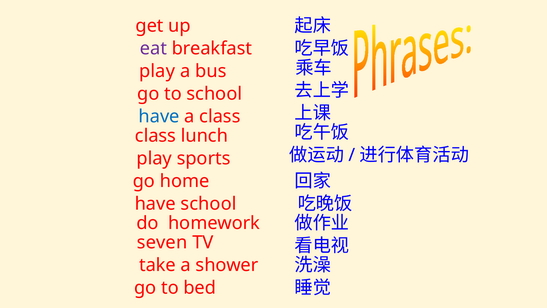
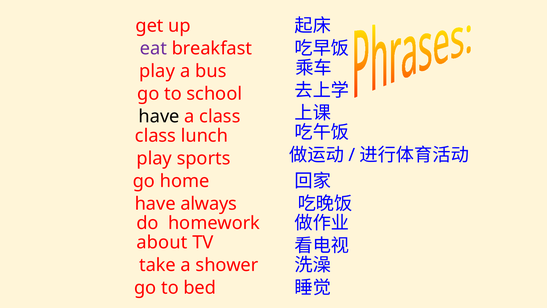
have colour: blue -> black (159, 116)
have school: school -> always (209, 203)
seven: seven -> about (162, 242)
